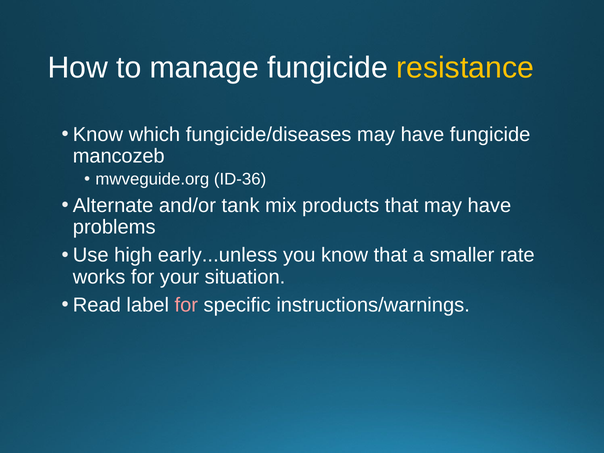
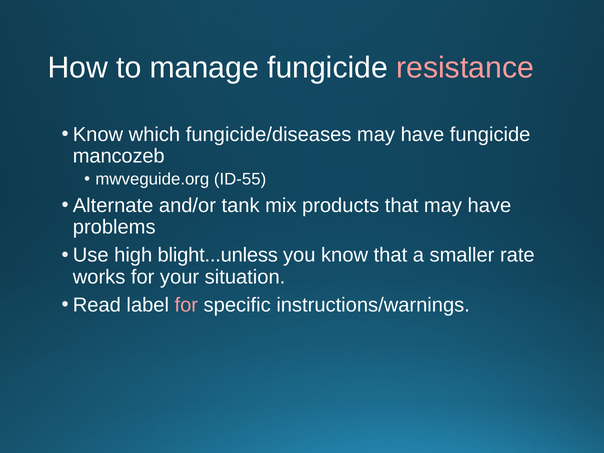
resistance colour: yellow -> pink (465, 68)
ID-36: ID-36 -> ID-55 (240, 179)
early...unless: early...unless -> blight...unless (218, 255)
